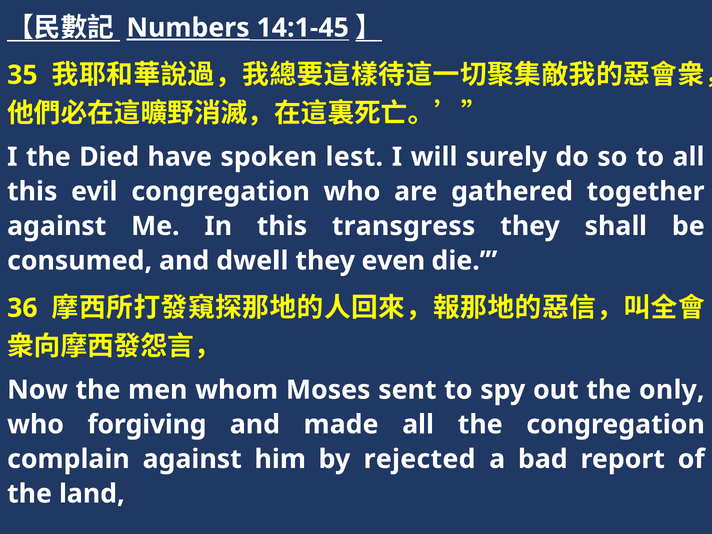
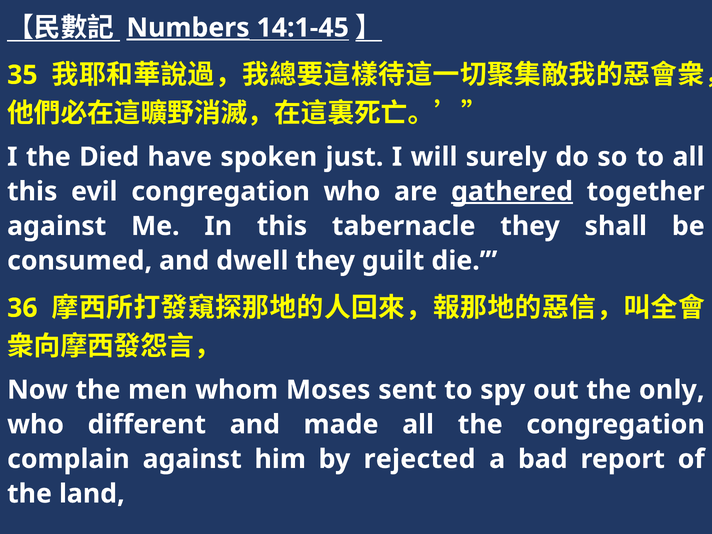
lest: lest -> just (354, 157)
gathered underline: none -> present (512, 192)
transgress: transgress -> tabernacle (404, 226)
even: even -> guilt (393, 261)
forgiving: forgiving -> different (147, 425)
